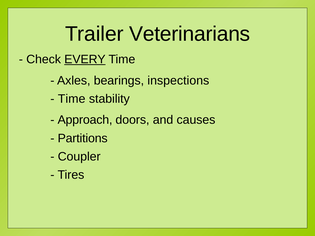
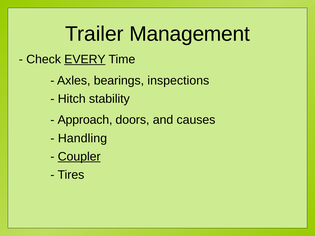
Veterinarians: Veterinarians -> Management (190, 34)
Time: Time -> Hitch (72, 99)
Partitions: Partitions -> Handling (82, 138)
Coupler underline: none -> present (79, 157)
